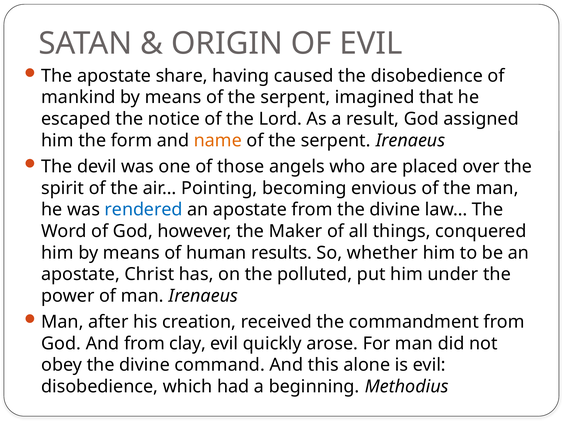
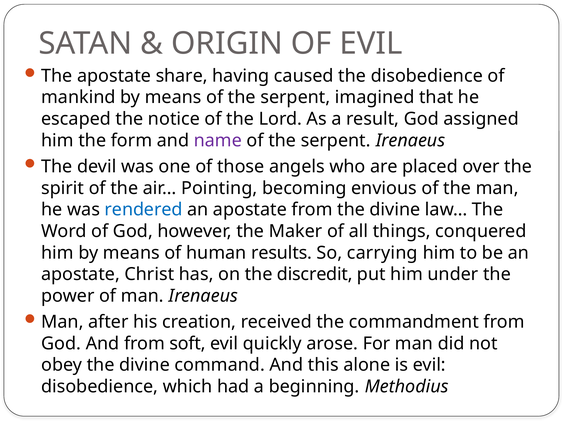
name colour: orange -> purple (218, 141)
whether: whether -> carrying (382, 253)
polluted: polluted -> discredit (315, 274)
clay: clay -> soft (188, 344)
